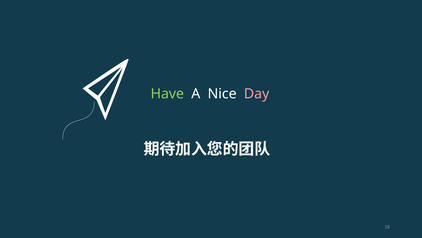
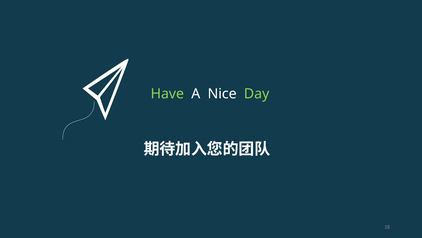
Day colour: pink -> light green (257, 94)
